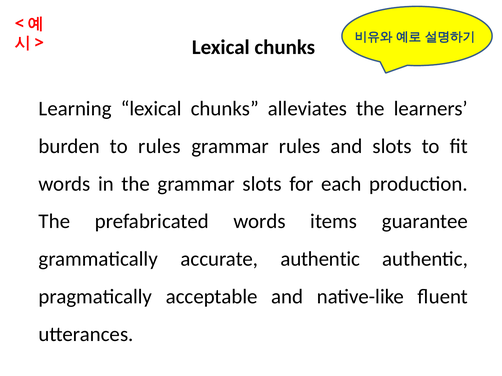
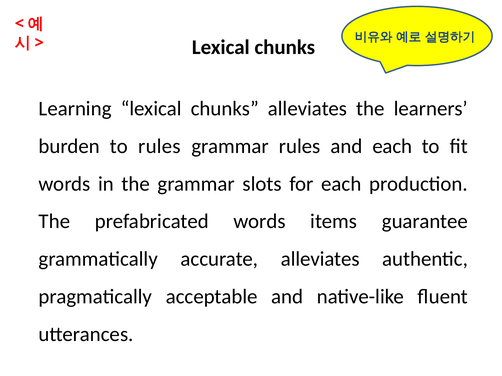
and slots: slots -> each (392, 146)
accurate authentic: authentic -> alleviates (320, 259)
